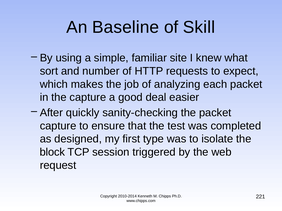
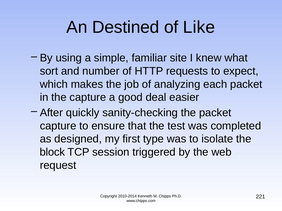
Baseline: Baseline -> Destined (126, 27)
Skill: Skill -> Like (199, 27)
